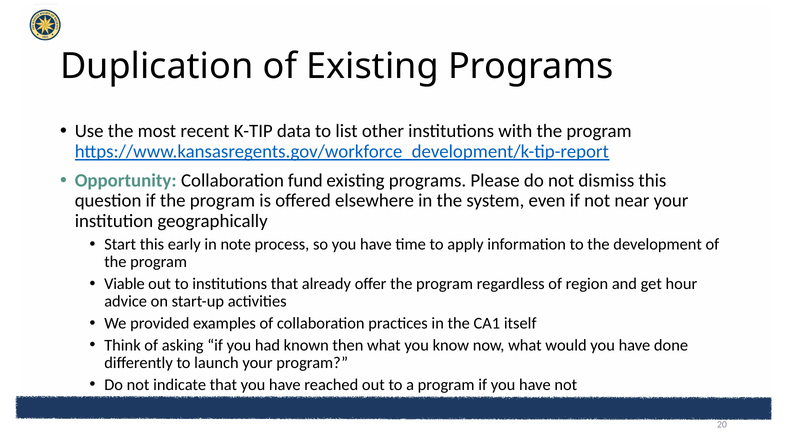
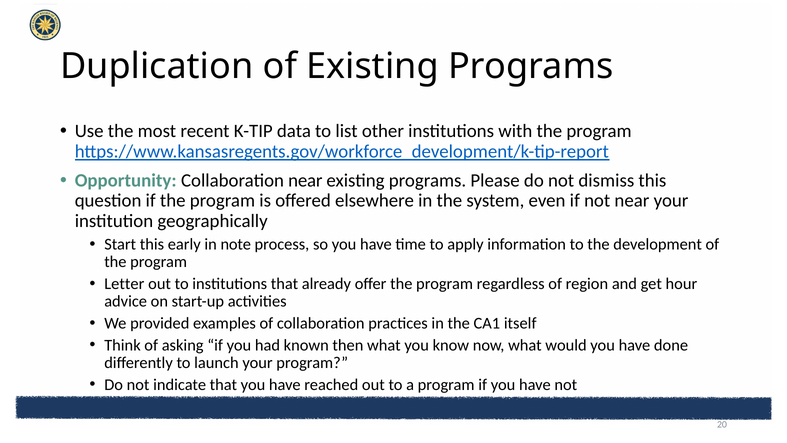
Collaboration fund: fund -> near (305, 180)
Viable: Viable -> Letter (124, 284)
